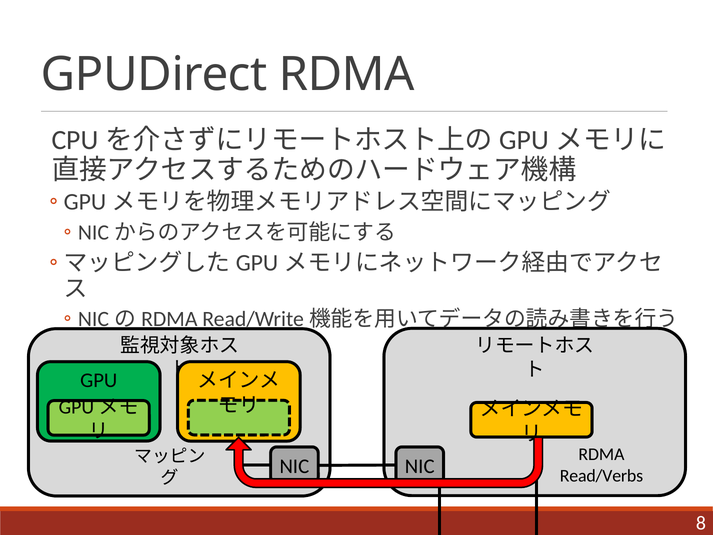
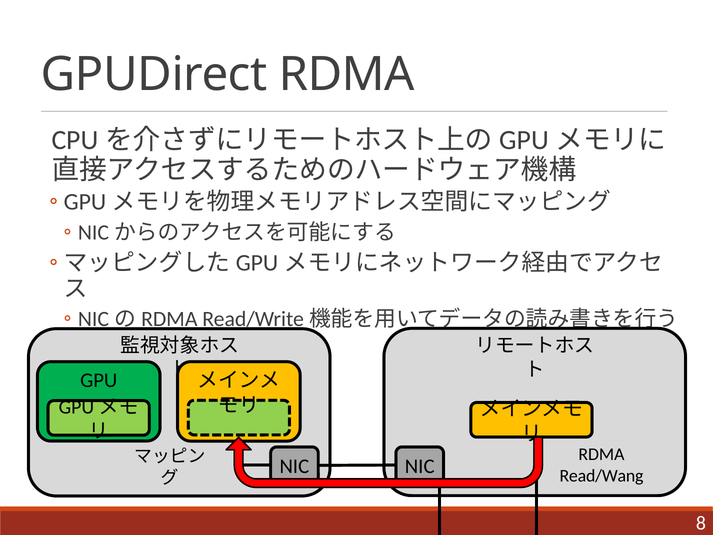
Read/Verbs: Read/Verbs -> Read/Wang (602, 476)
